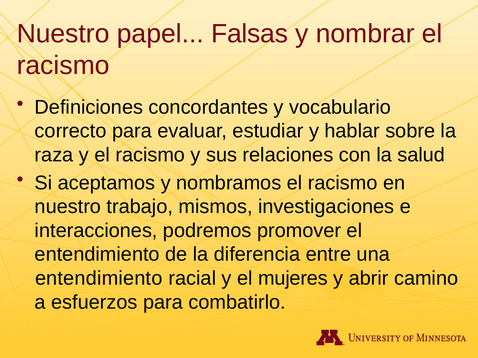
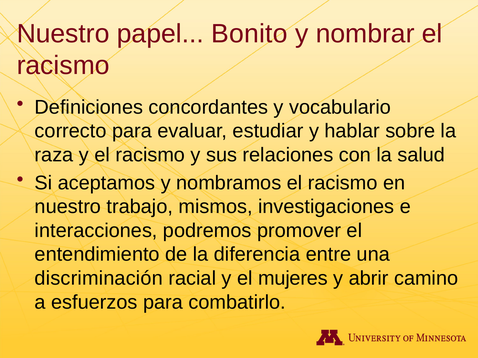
Falsas: Falsas -> Bonito (249, 34)
entendimiento: entendimiento -> discriminación (99, 279)
